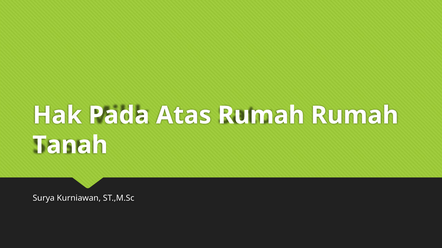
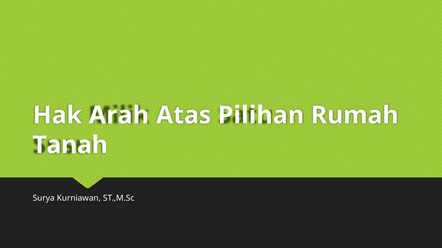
Pada: Pada -> Arah (119, 116)
Atas Rumah: Rumah -> Pilihan (261, 116)
